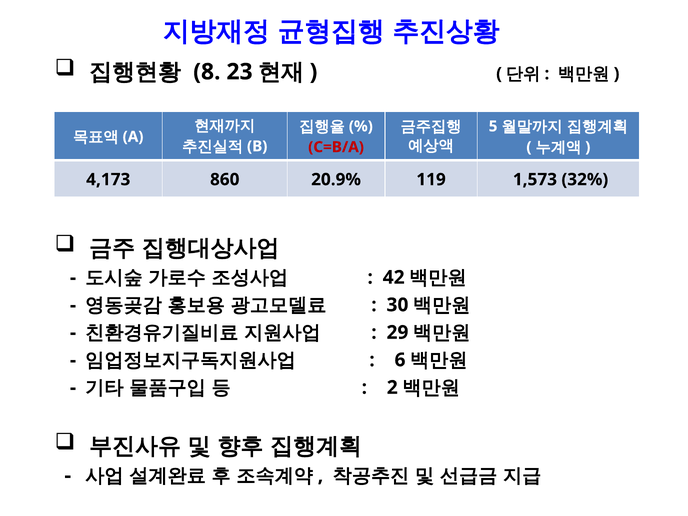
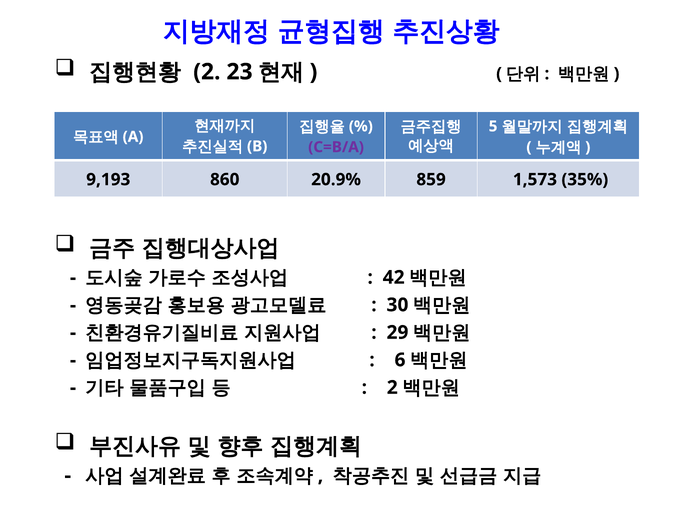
8: 8 -> 2 (207, 72)
C=B/A colour: red -> purple (336, 147)
4,173: 4,173 -> 9,193 (108, 180)
119: 119 -> 859 (431, 180)
32%: 32% -> 35% (585, 180)
